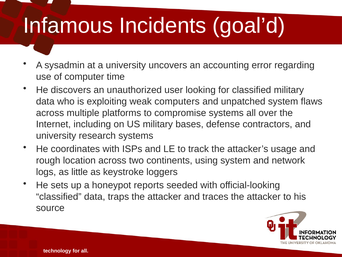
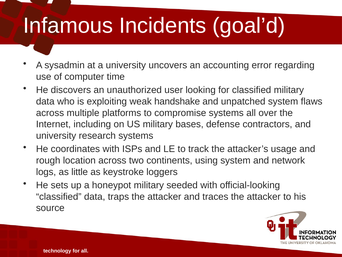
computers: computers -> handshake (177, 101)
honeypot reports: reports -> military (149, 185)
